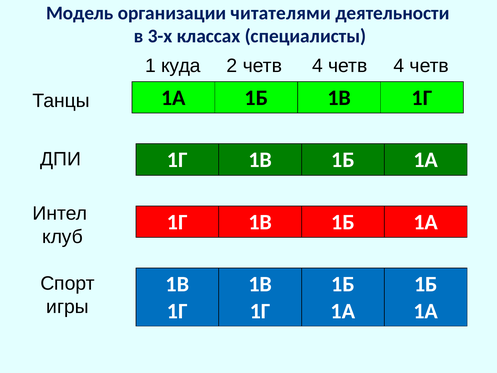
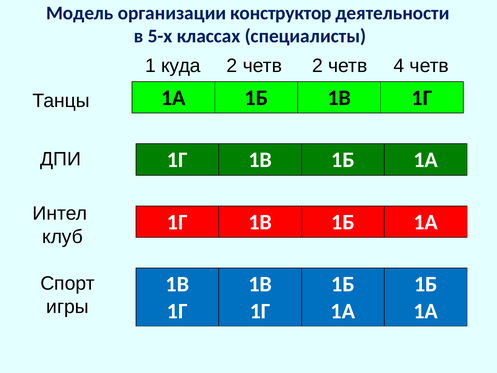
читателями: читателями -> конструктор (281, 13)
3-х: 3-х -> 5-х (160, 36)
2 четв 4: 4 -> 2 (317, 66)
